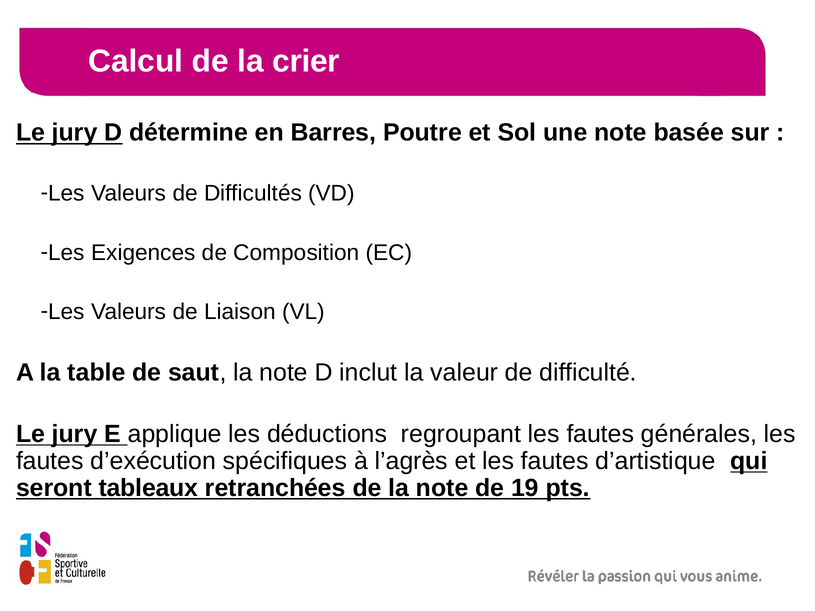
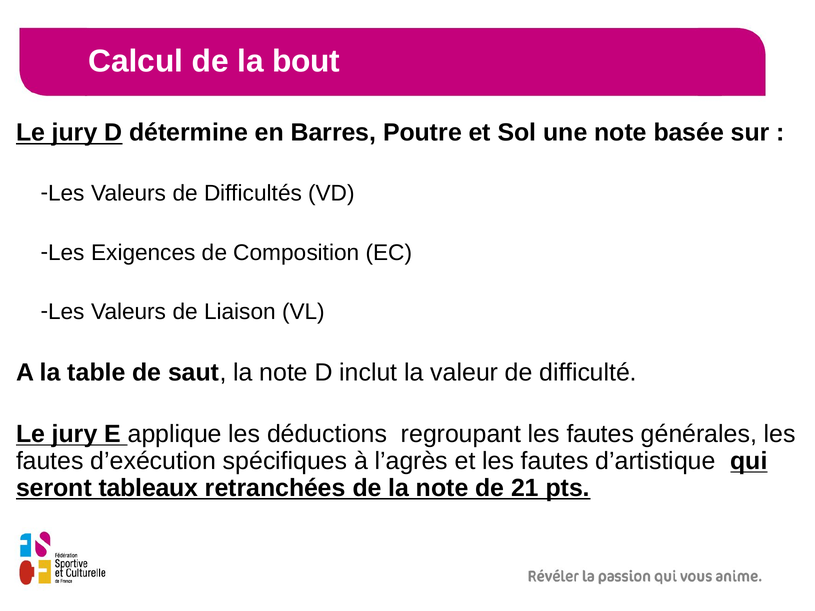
crier: crier -> bout (306, 61)
19: 19 -> 21 (525, 488)
